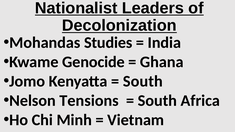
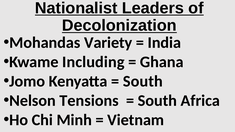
Studies: Studies -> Variety (108, 43)
Genocide: Genocide -> Including (93, 62)
